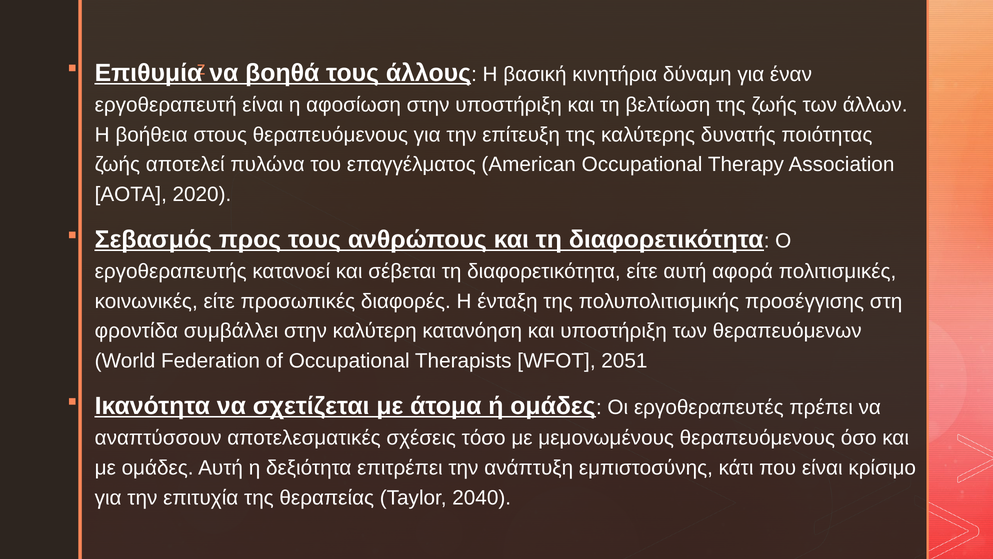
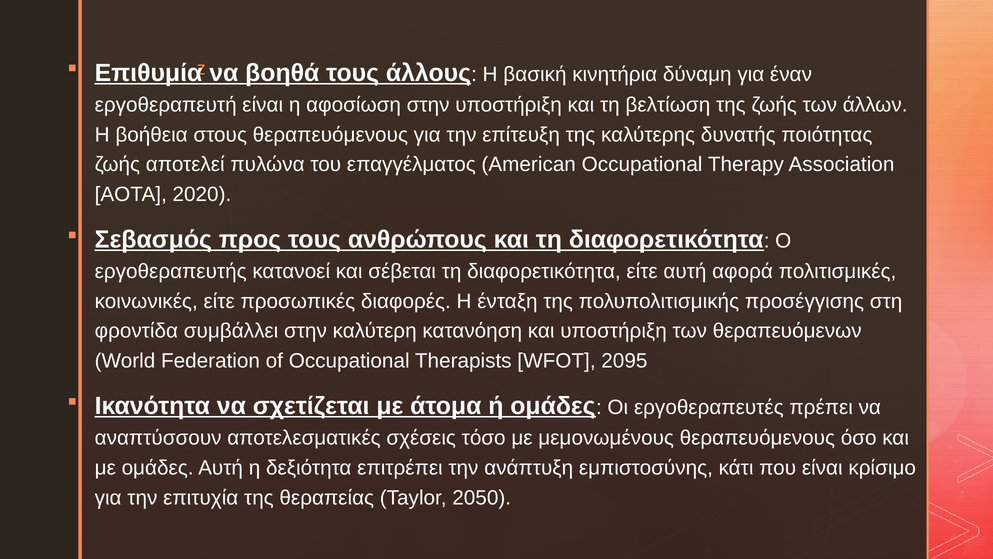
2051: 2051 -> 2095 (624, 361)
2040: 2040 -> 2050 (482, 497)
